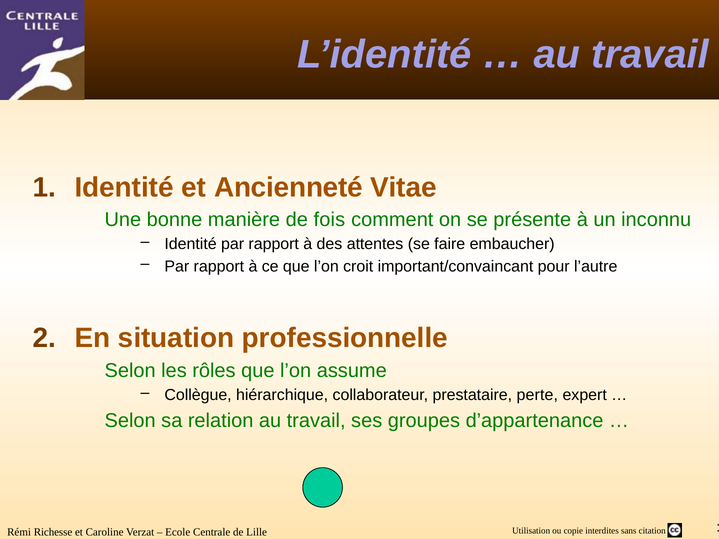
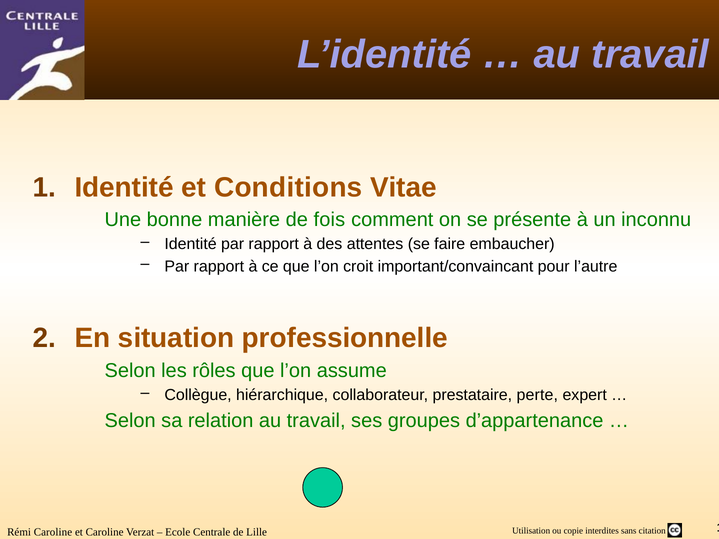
Ancienneté: Ancienneté -> Conditions (288, 187)
Rémi Richesse: Richesse -> Caroline (53, 532)
